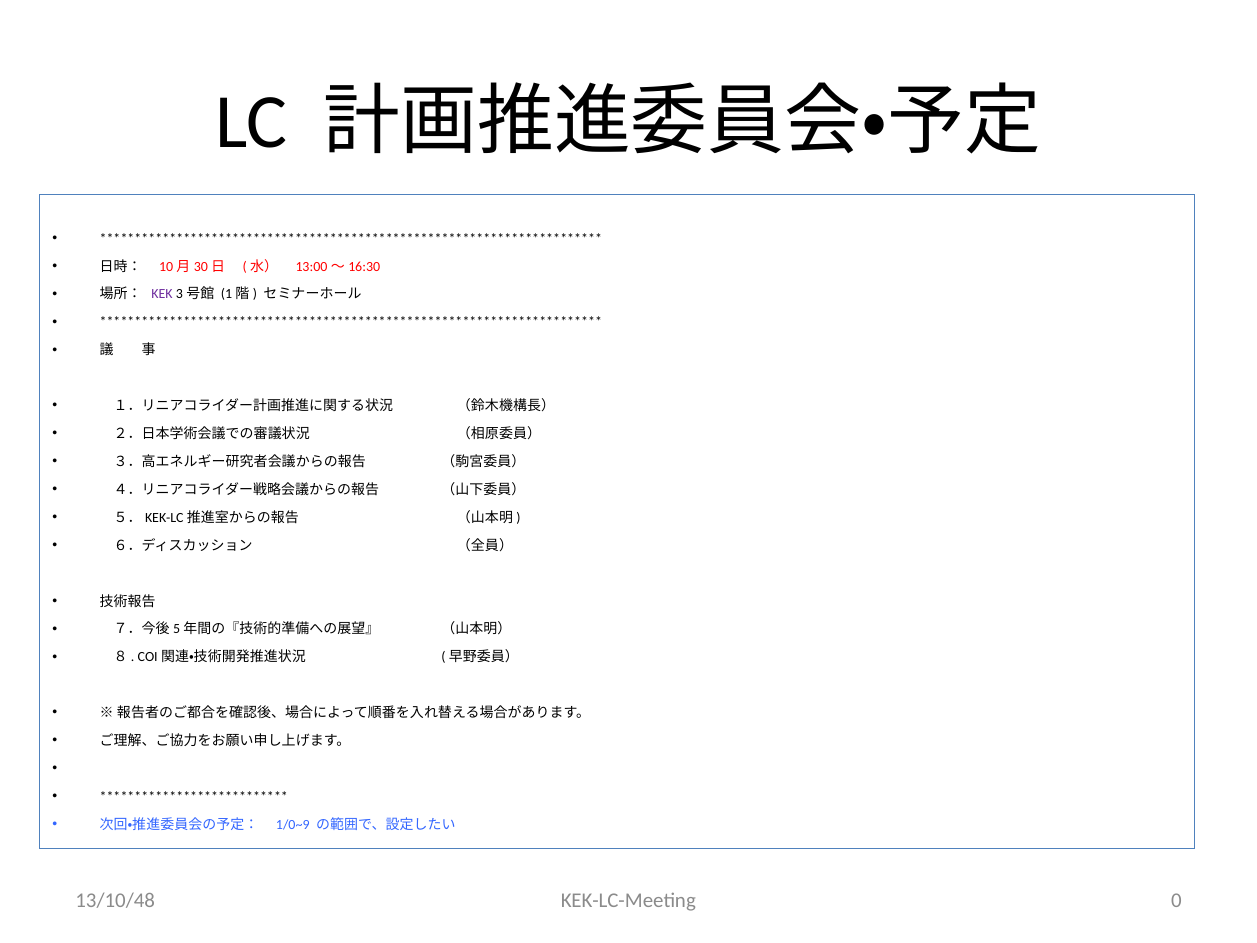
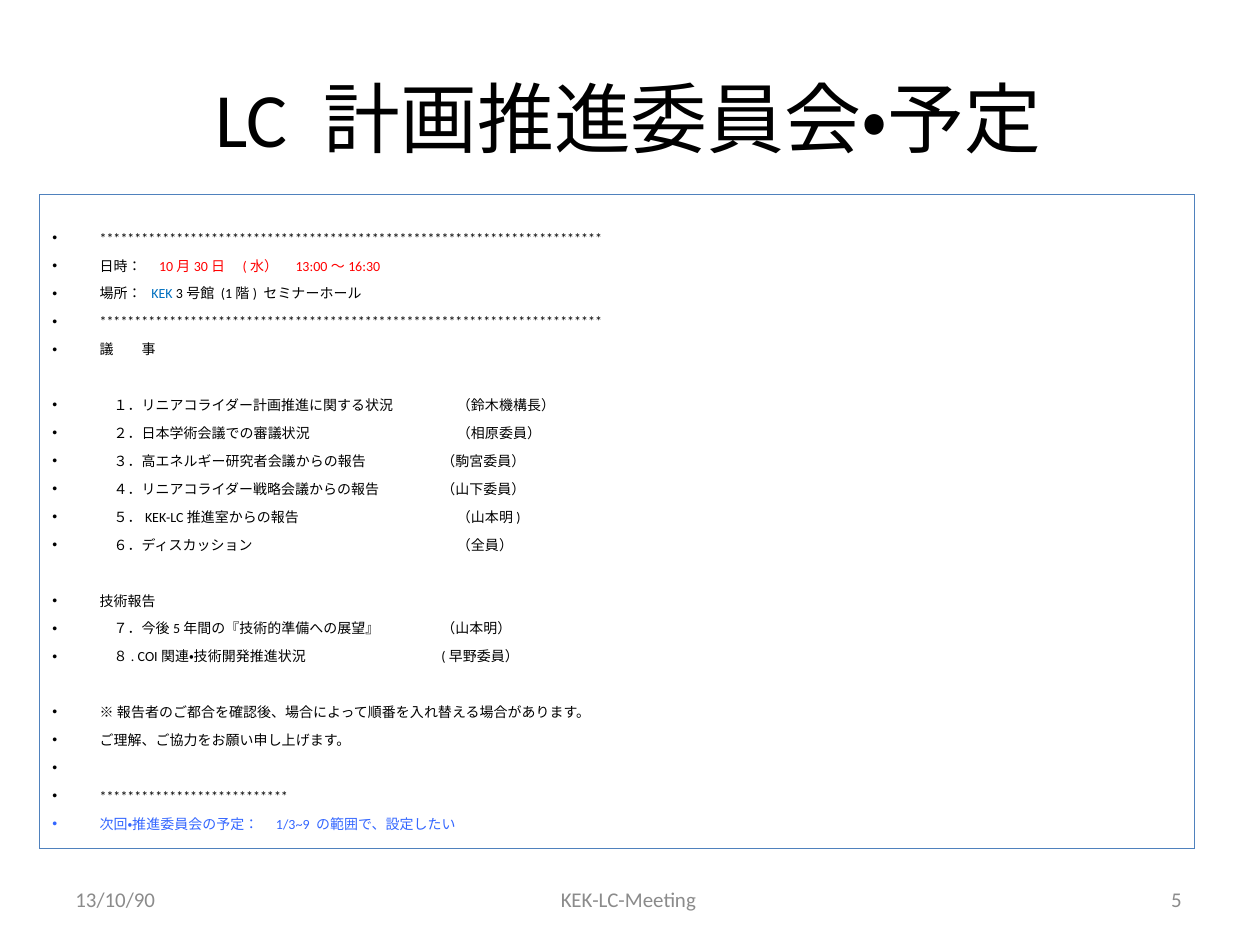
KEK colour: purple -> blue (162, 294)
1/0~9: 1/0~9 -> 1/3~9 (293, 825)
13/10/48: 13/10/48 -> 13/10/90 (115, 900)
0: 0 -> 5 (1176, 900)
